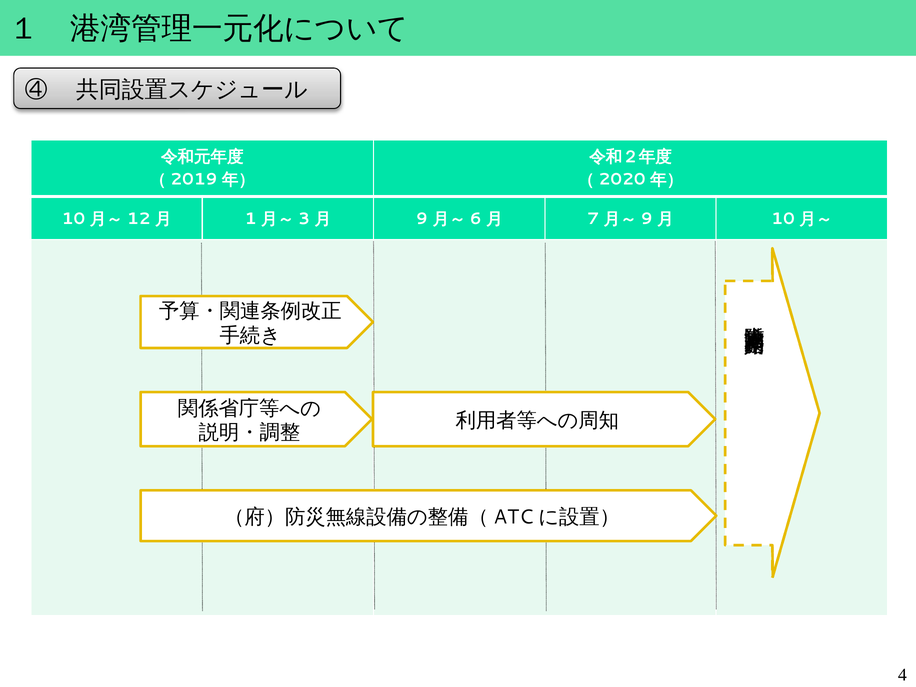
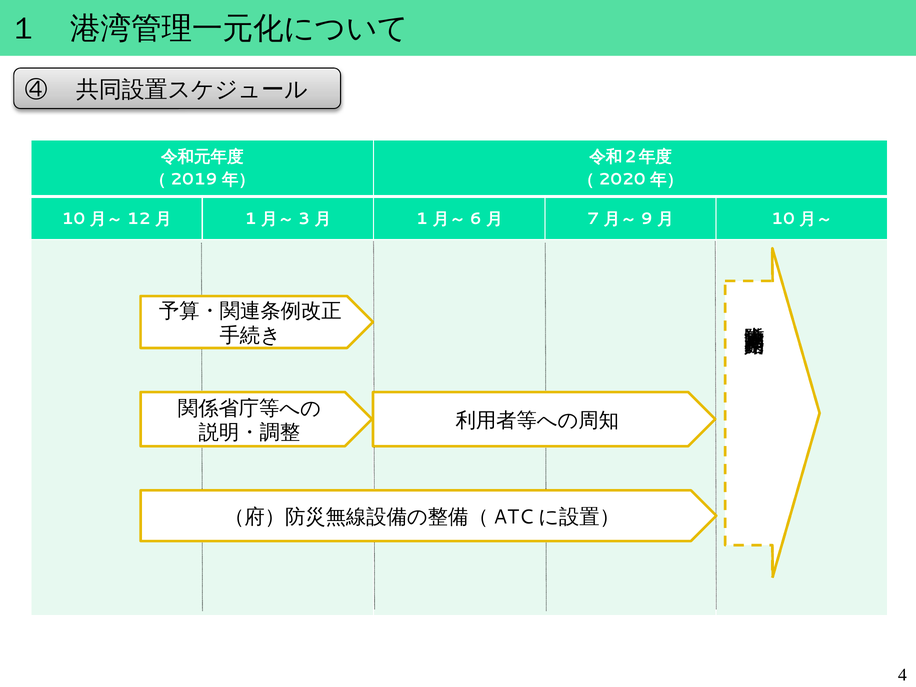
9: 9 -> 1 (422, 219)
